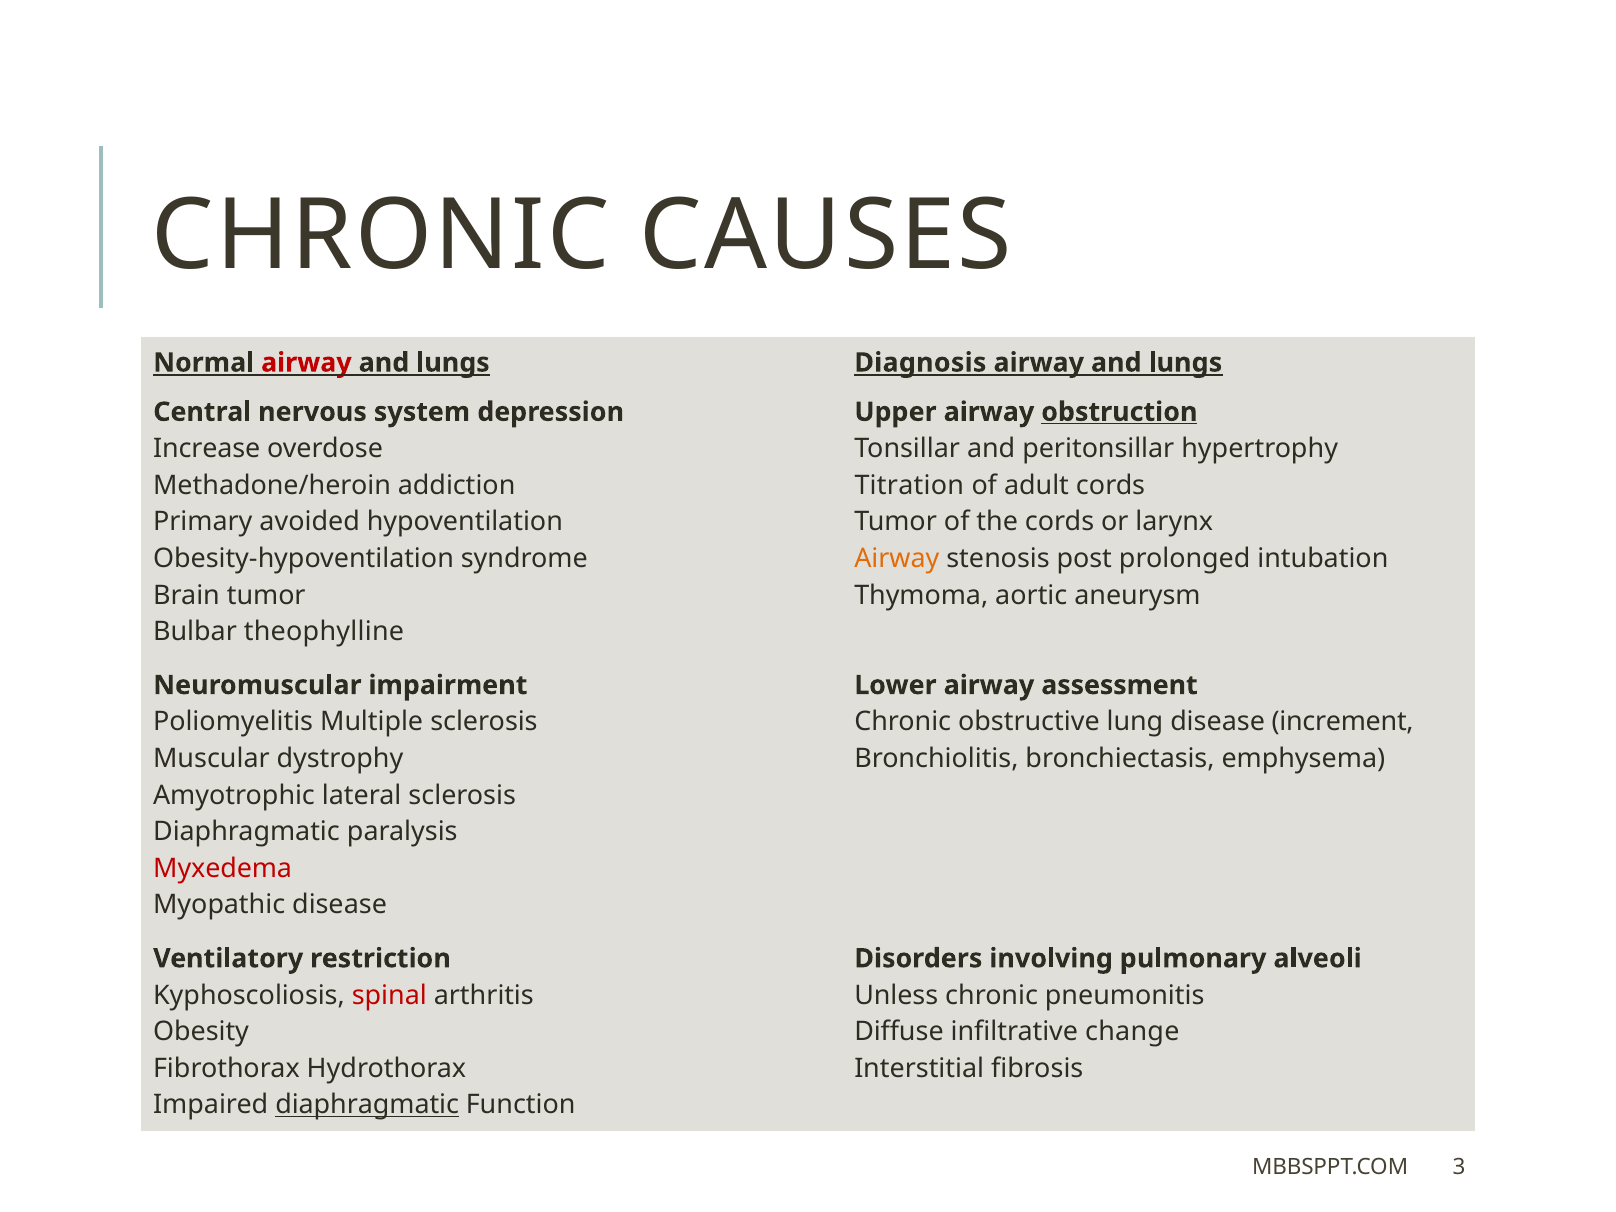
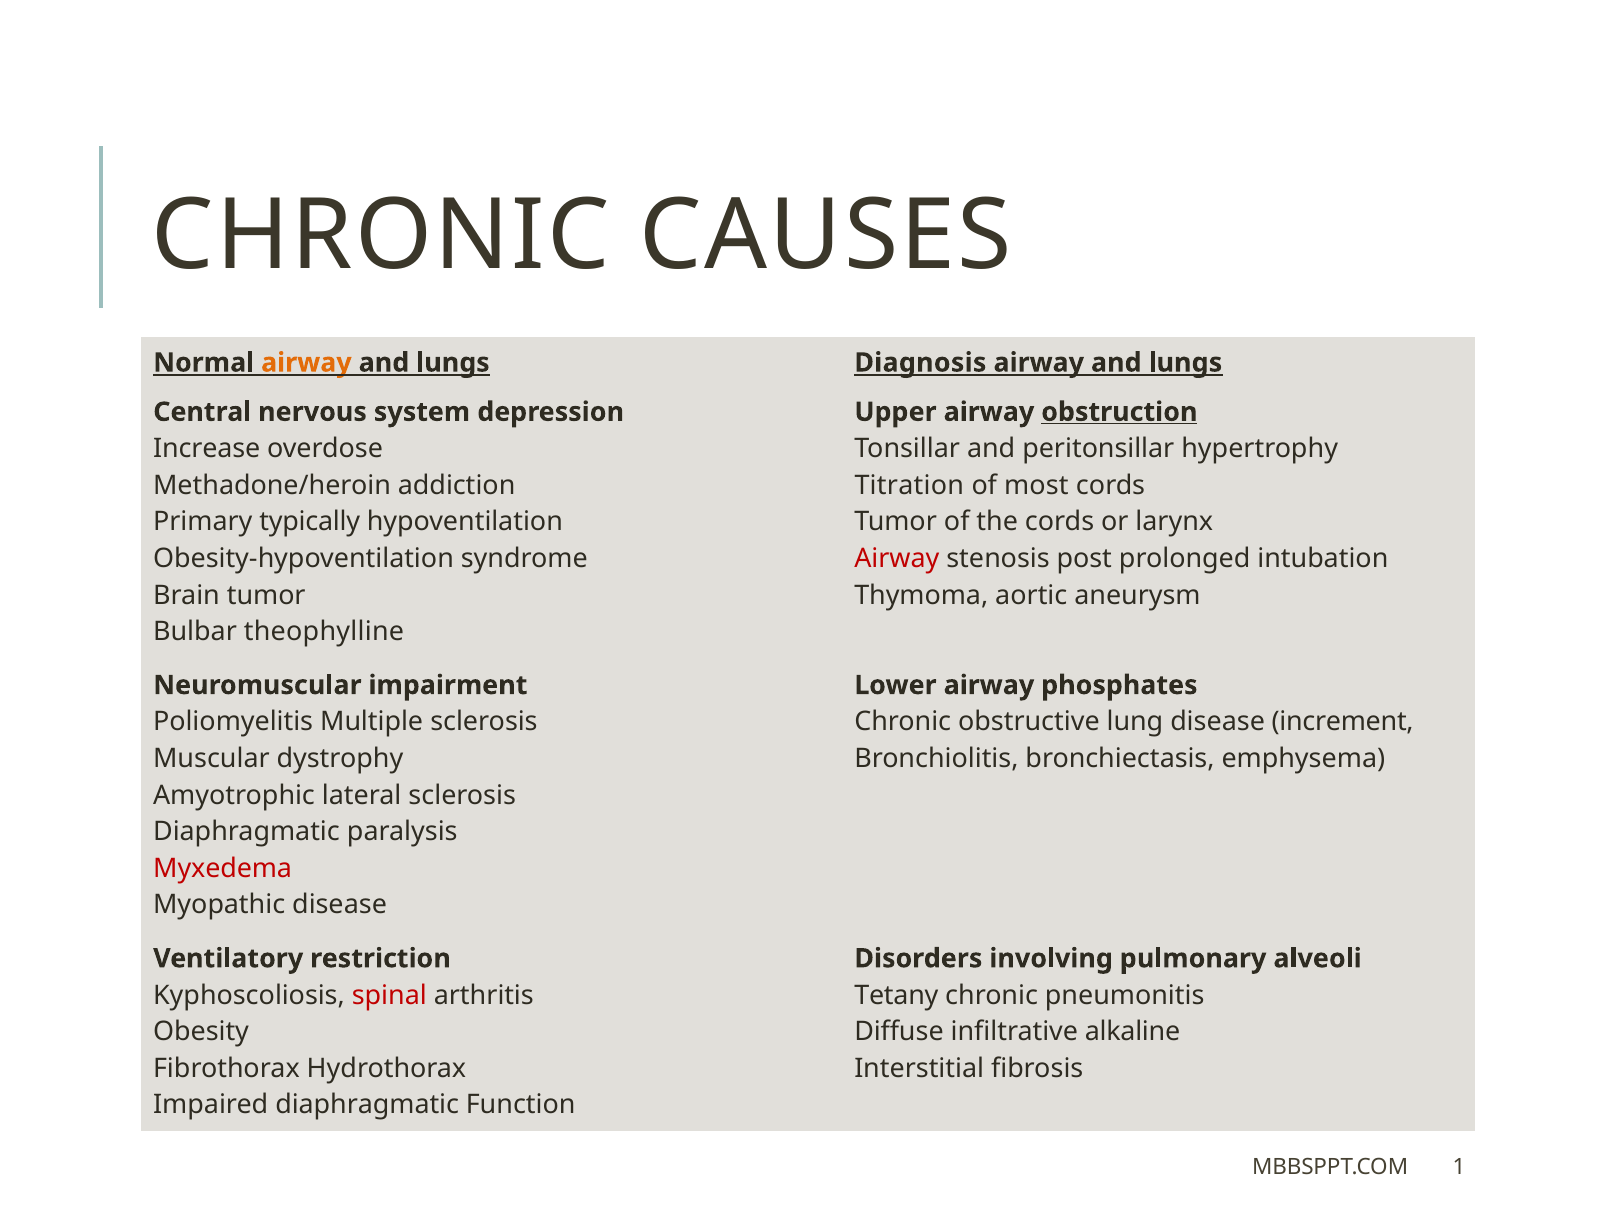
airway colour: red -> orange (306, 363)
adult: adult -> most (1036, 485)
avoided: avoided -> typically (310, 522)
Airway colour: orange -> red (897, 559)
assessment: assessment -> phosphates (1119, 685)
Unless: Unless -> Tetany (896, 995)
change: change -> alkaline (1133, 1032)
diaphragmatic underline: present -> none (367, 1105)
3: 3 -> 1 (1459, 1168)
